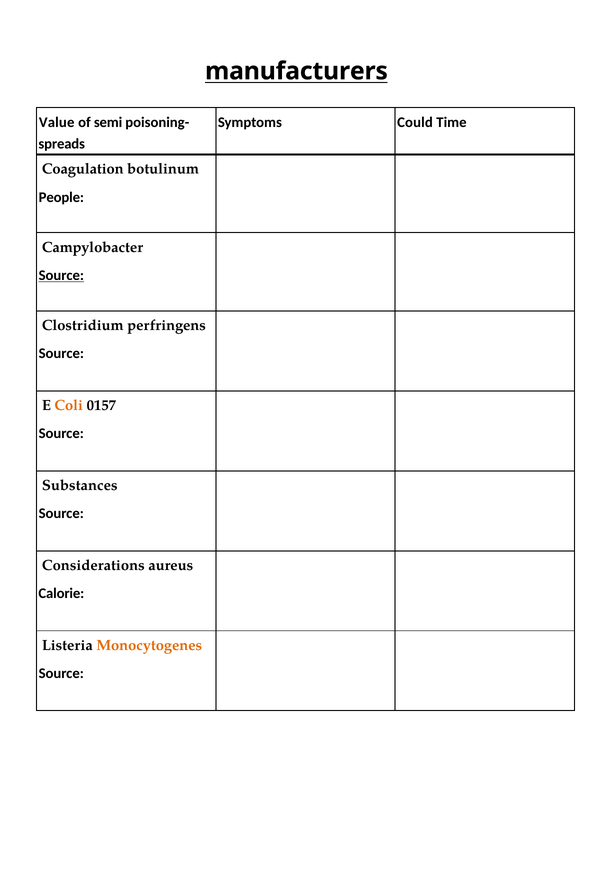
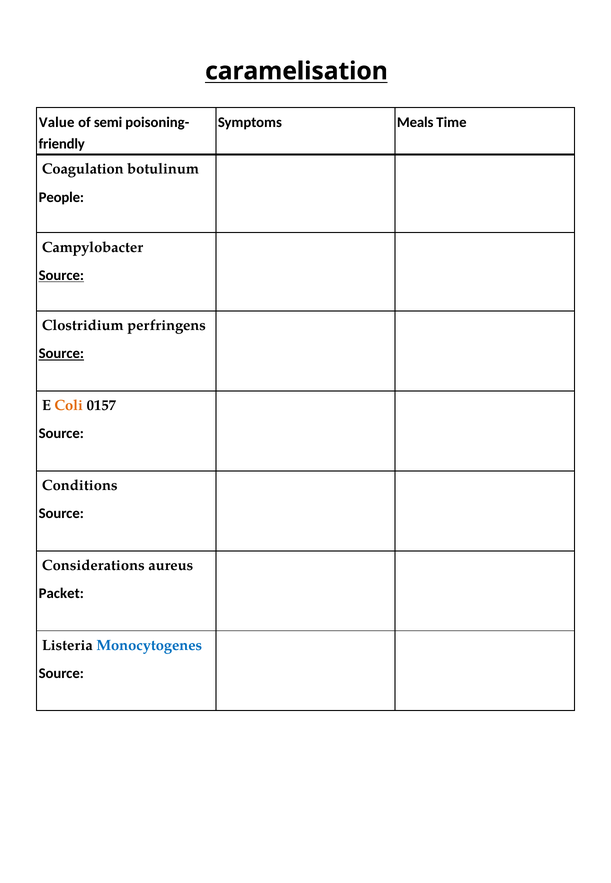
manufacturers: manufacturers -> caramelisation (296, 71)
Could: Could -> Meals (415, 122)
spreads: spreads -> friendly (62, 144)
Source underline: none -> present (61, 353)
Substances: Substances -> Conditions (80, 485)
Calorie: Calorie -> Packet (61, 593)
Monocytogenes colour: orange -> blue (149, 645)
